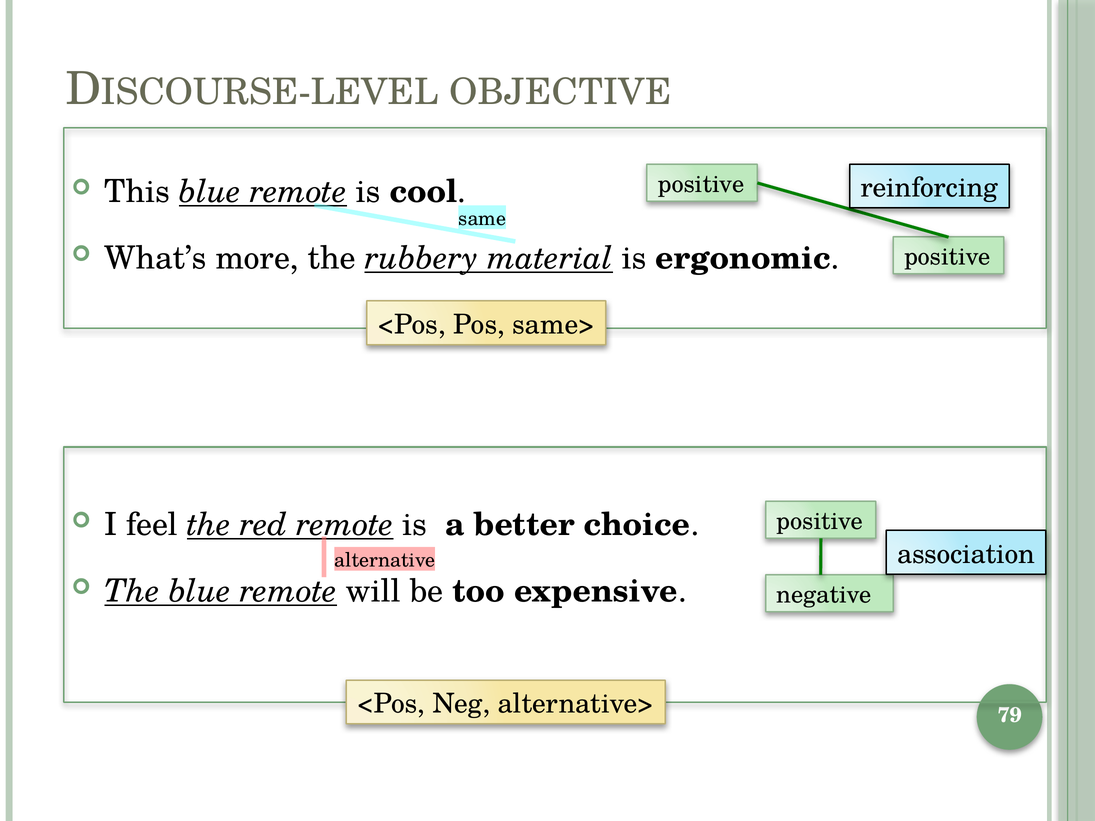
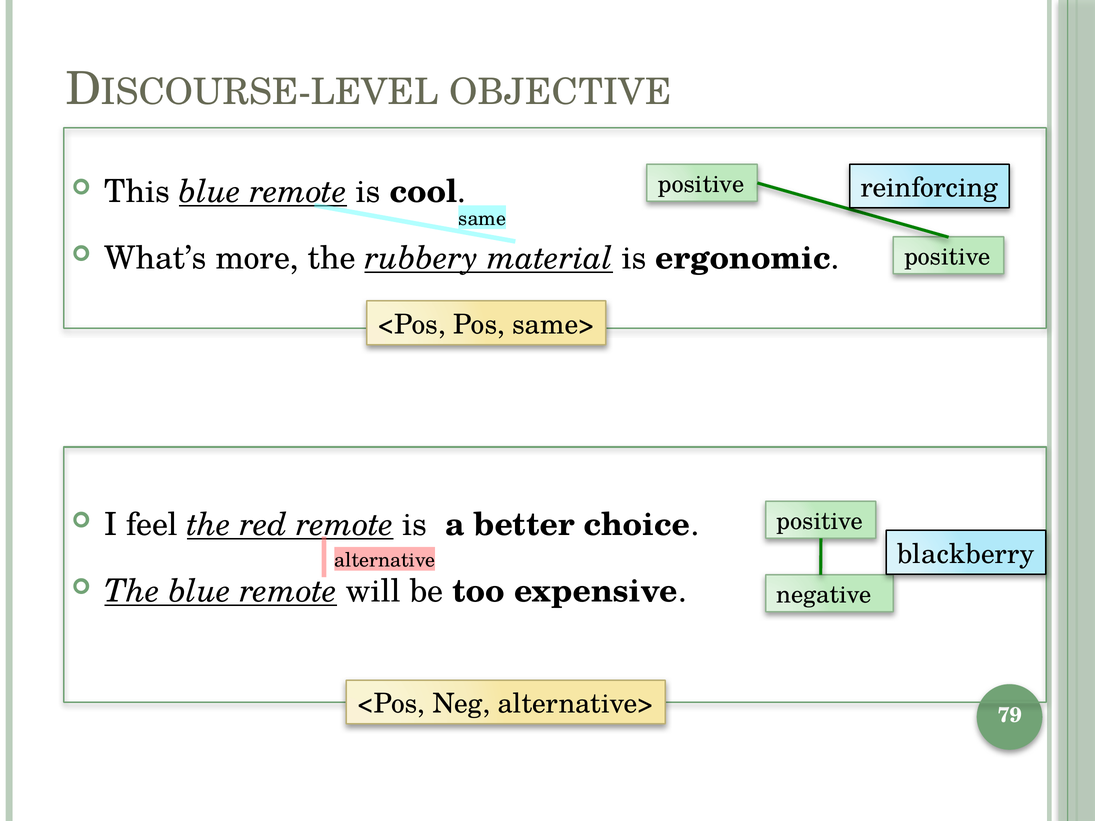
association: association -> blackberry (966, 554)
